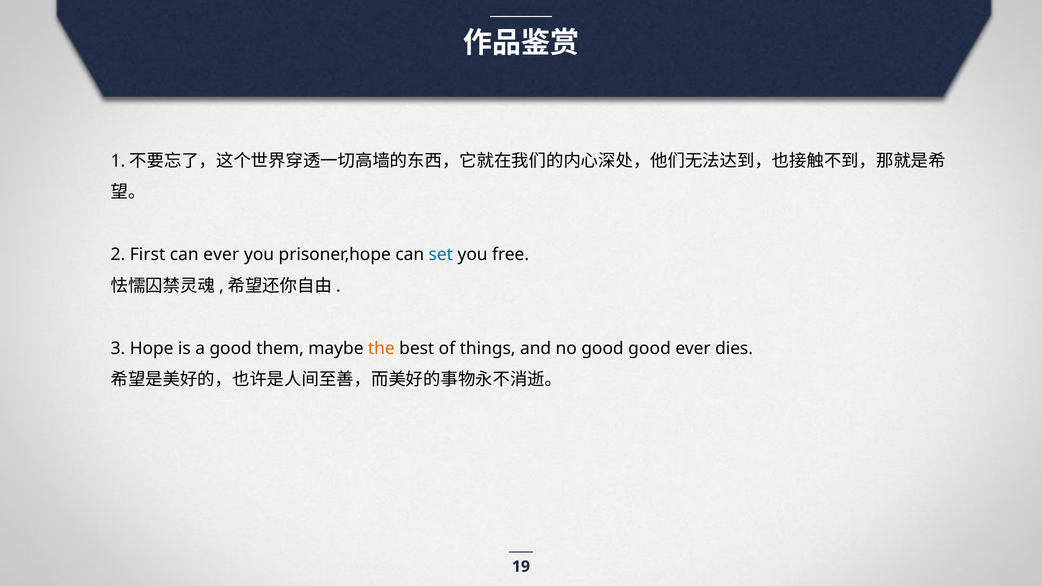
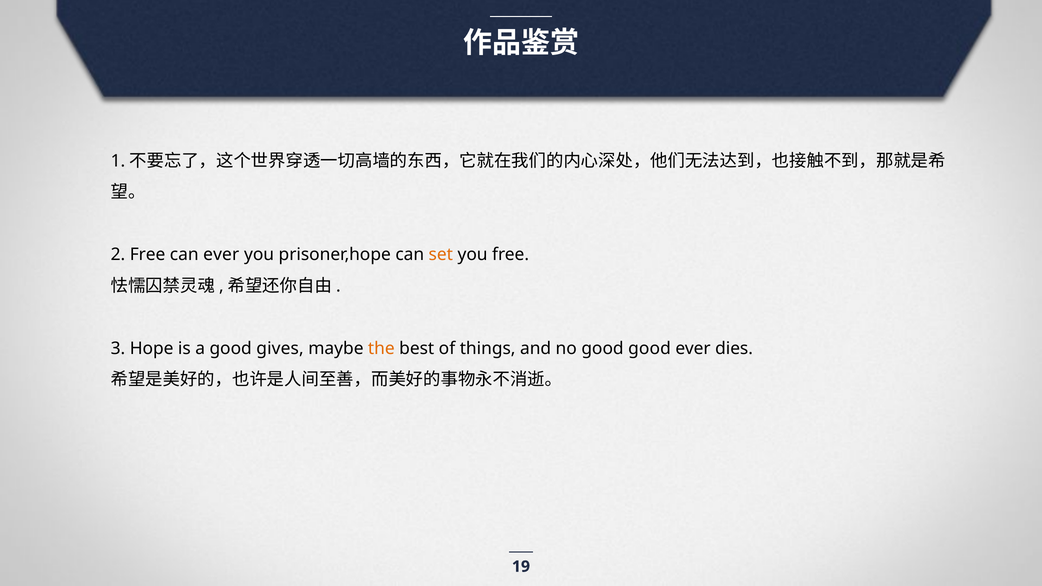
2 First: First -> Free (148, 255)
set colour: blue -> orange (441, 255)
them: them -> gives (280, 348)
